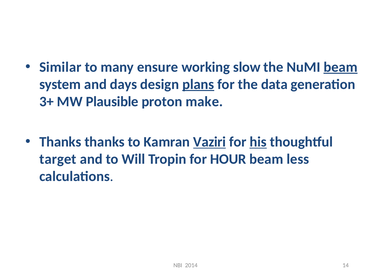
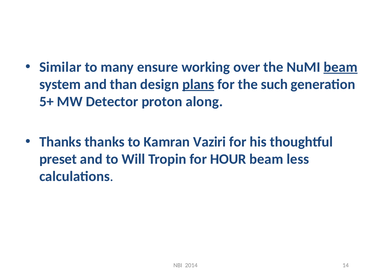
slow: slow -> over (247, 67)
days: days -> than (124, 84)
data: data -> such (274, 84)
3+: 3+ -> 5+ (47, 102)
Plausible: Plausible -> Detector (112, 102)
make: make -> along (204, 102)
Vaziri underline: present -> none (210, 142)
his underline: present -> none (258, 142)
target: target -> preset (58, 159)
